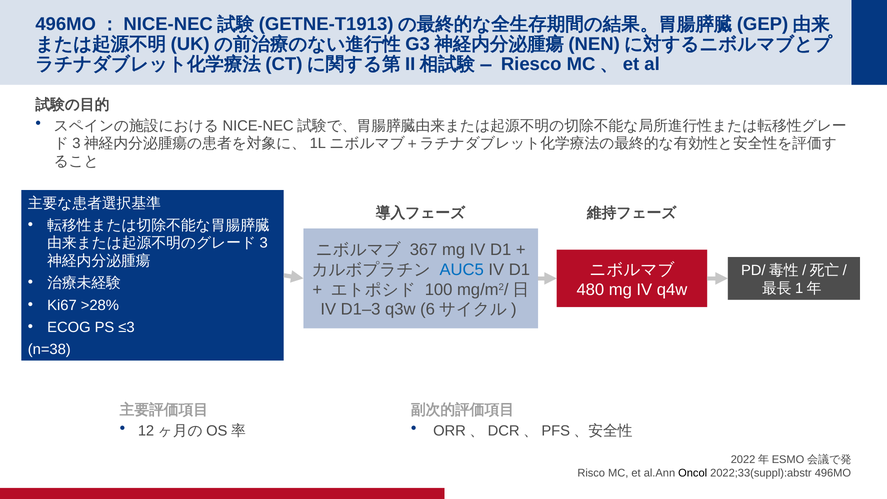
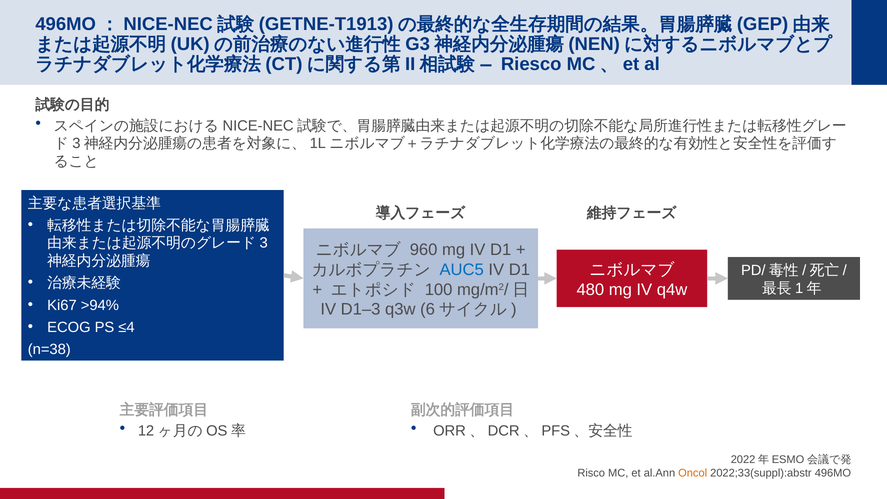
367: 367 -> 960 (424, 250)
>28%: >28% -> >94% (100, 305)
≤3: ≤3 -> ≤4 (126, 327)
Oncol colour: black -> orange (693, 473)
